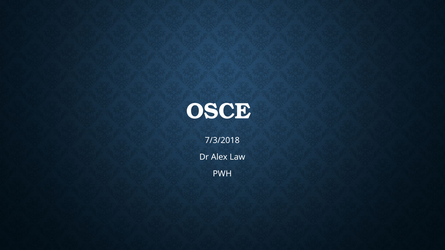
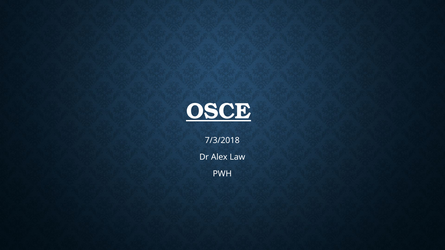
OSCE underline: none -> present (219, 111)
